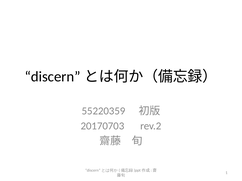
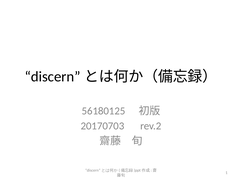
55220359: 55220359 -> 56180125 (104, 111)
